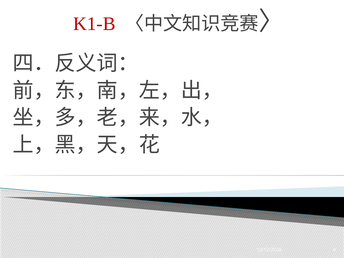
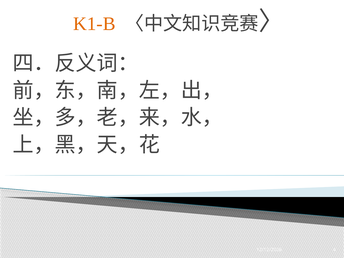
K1-B colour: red -> orange (94, 24)
